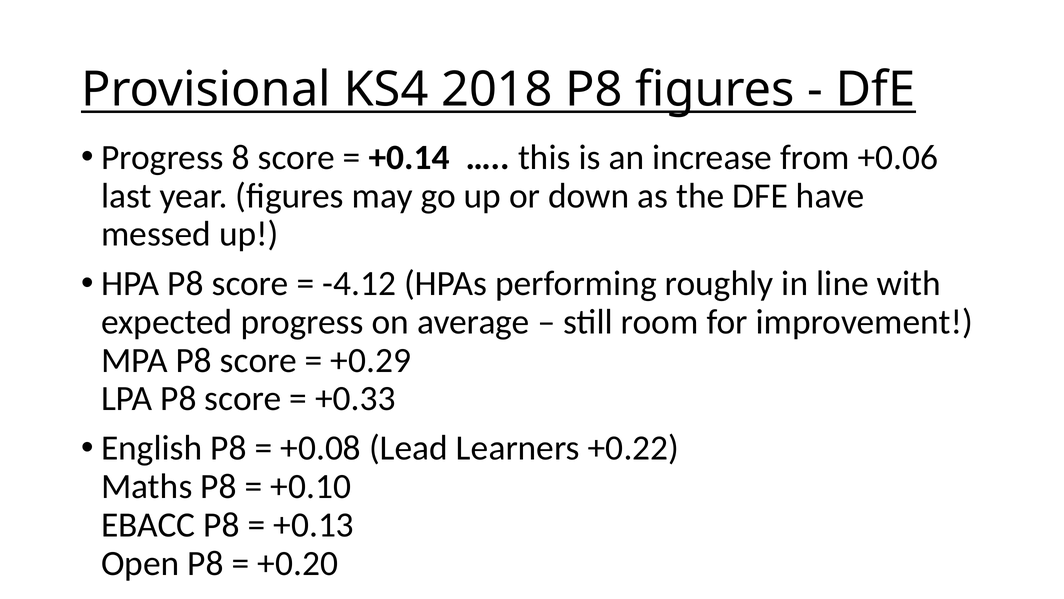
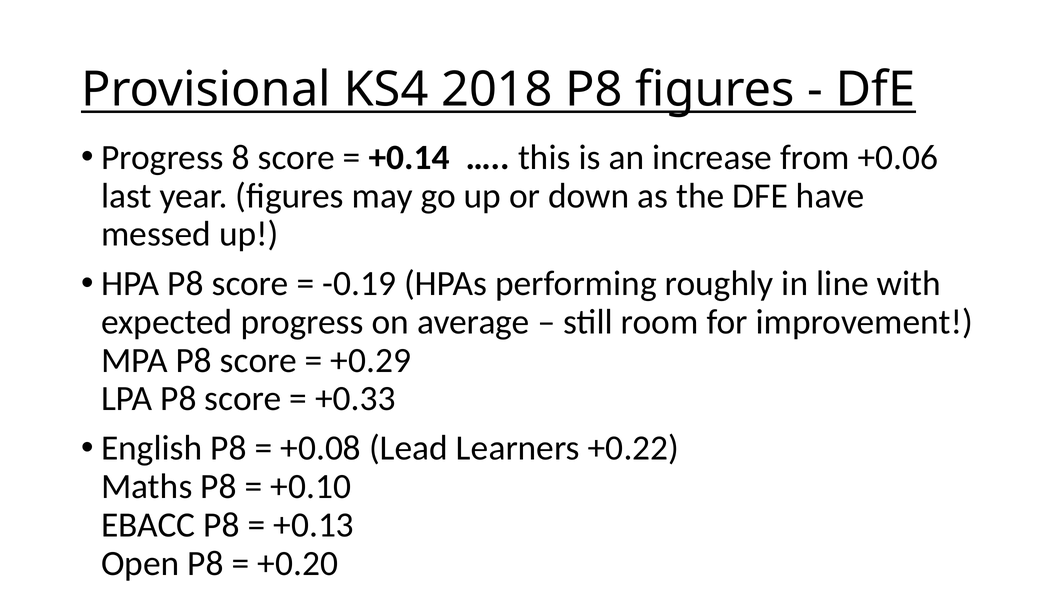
-4.12: -4.12 -> -0.19 (359, 283)
